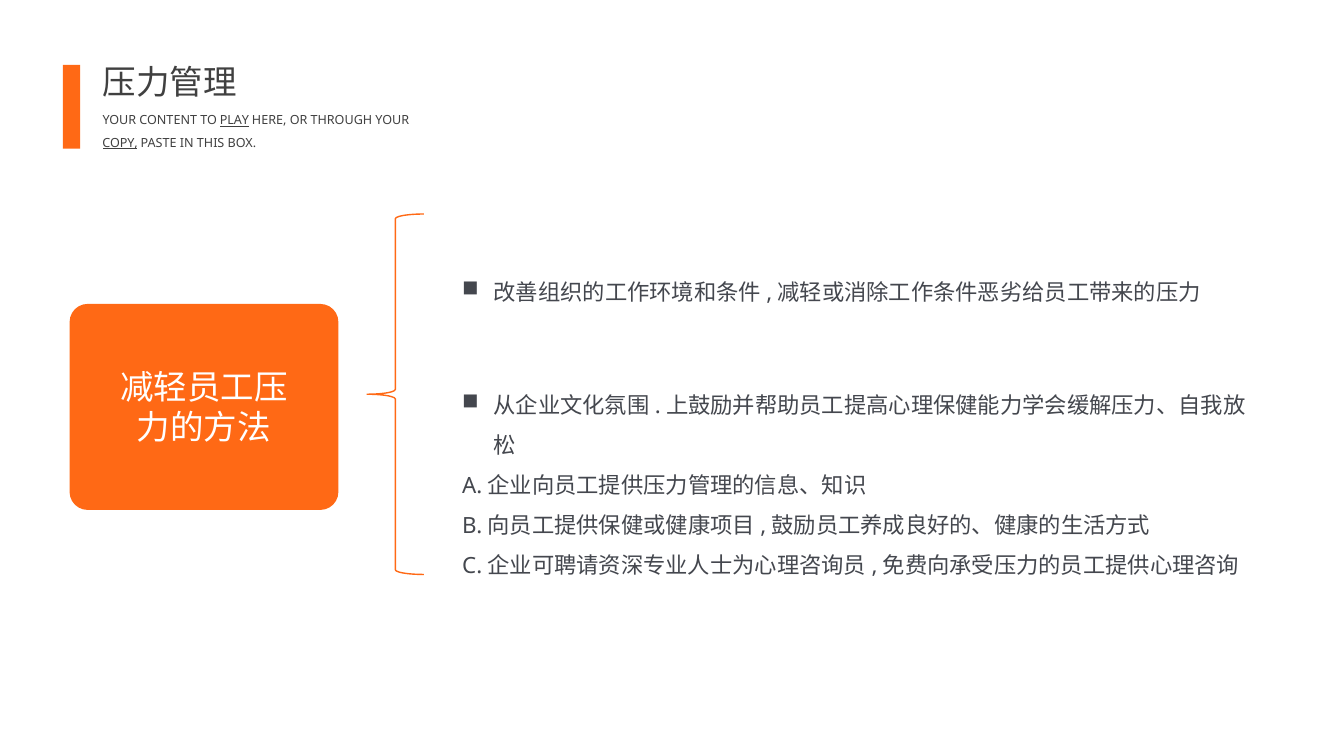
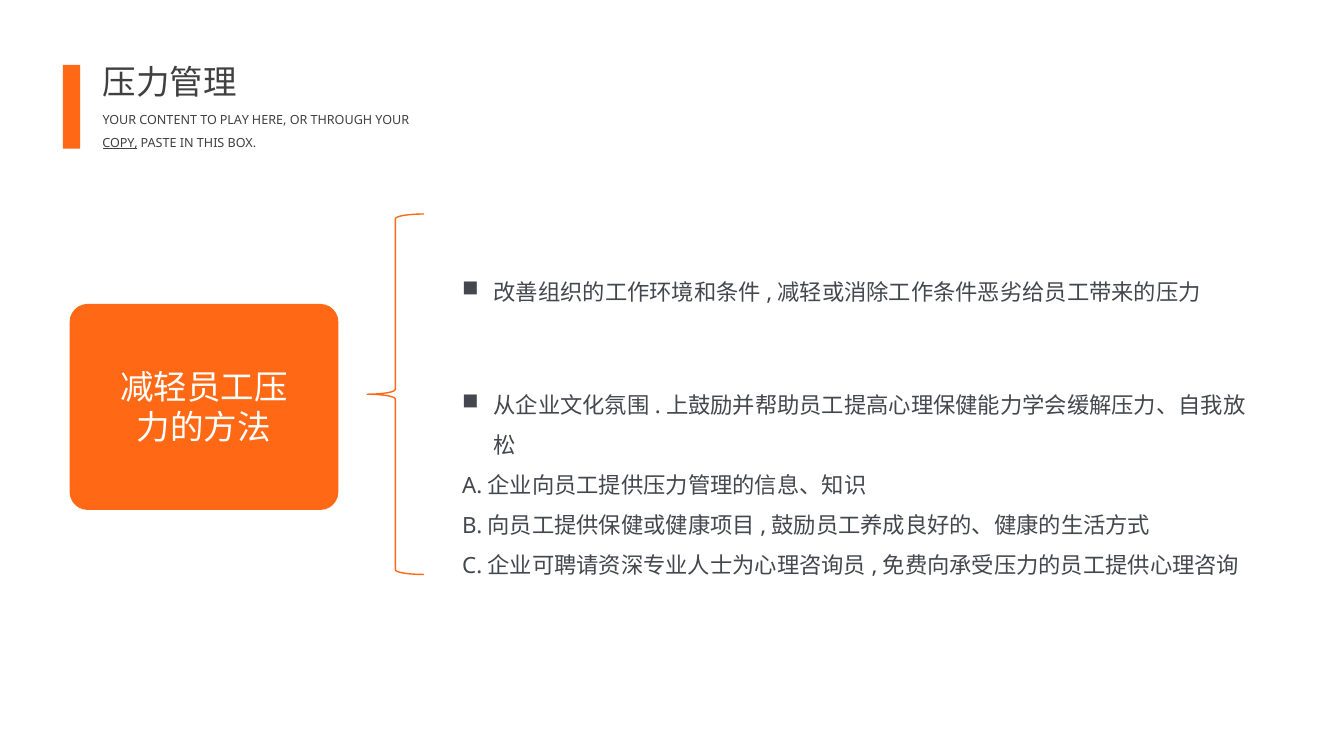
PLAY underline: present -> none (234, 121)
